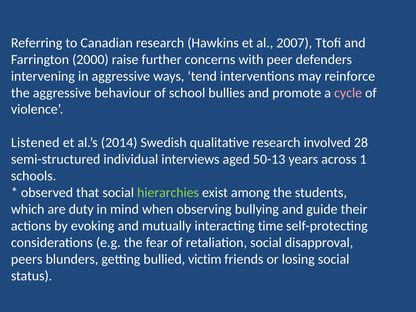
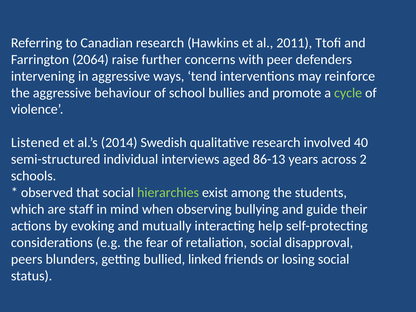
2007: 2007 -> 2011 (294, 43)
2000: 2000 -> 2064 (90, 59)
cycle colour: pink -> light green (348, 93)
28: 28 -> 40 (361, 143)
50-13: 50-13 -> 86-13 (269, 159)
1: 1 -> 2 (363, 159)
duty: duty -> staff (81, 209)
time: time -> help (270, 226)
victim: victim -> linked (205, 259)
